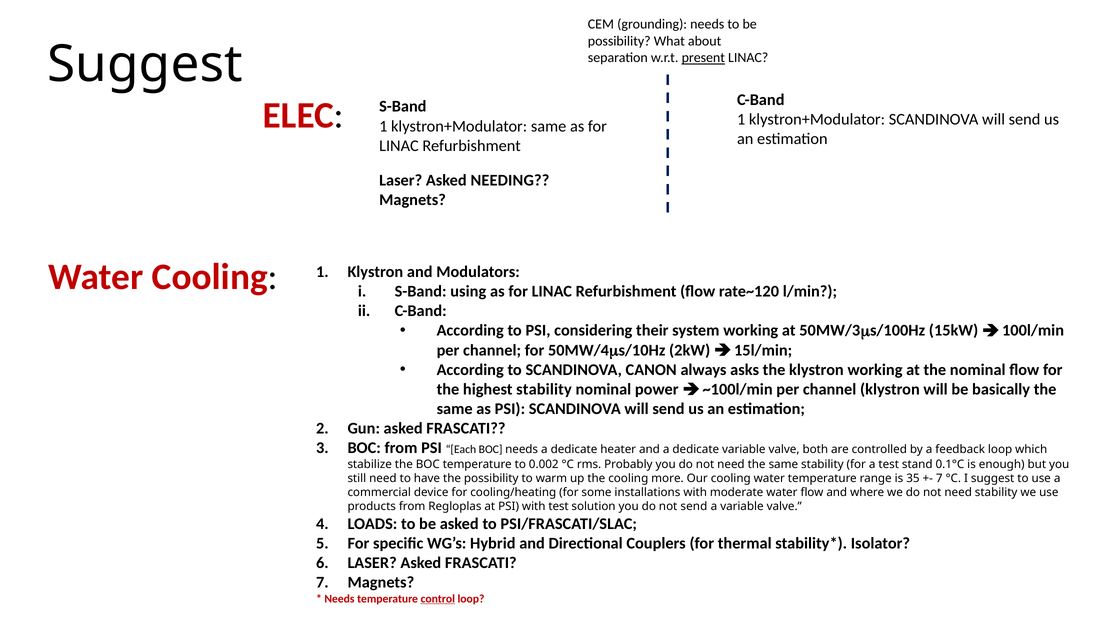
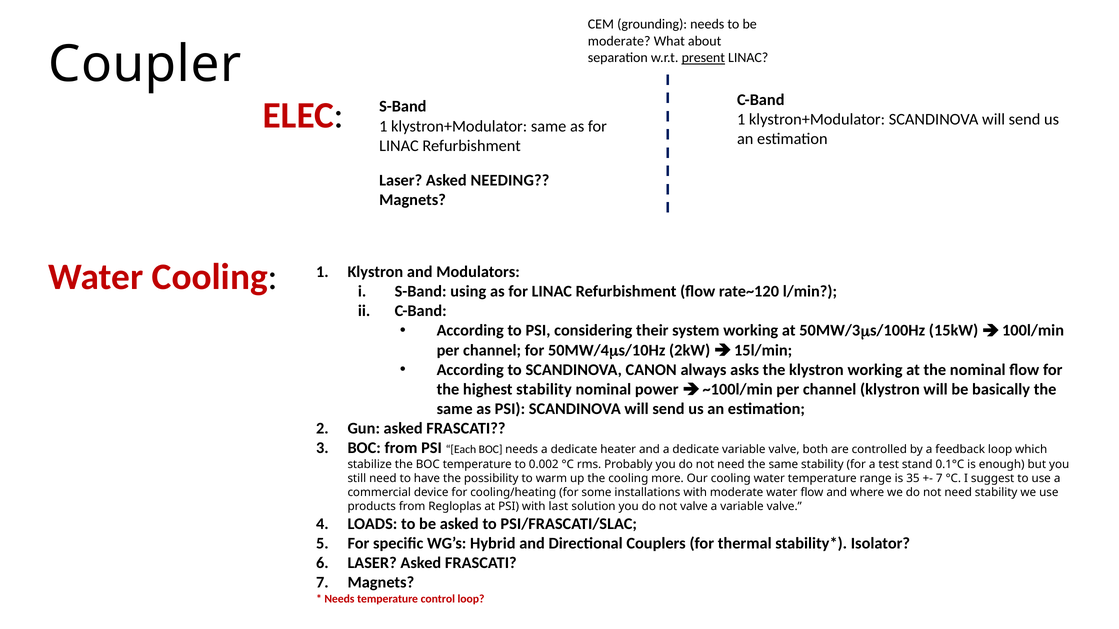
possibility: possibility -> moderate (619, 41)
Suggest: Suggest -> Coupler (145, 64)
with test: test -> last (558, 507)
not send: send -> valve (694, 507)
control underline: present -> none (438, 599)
